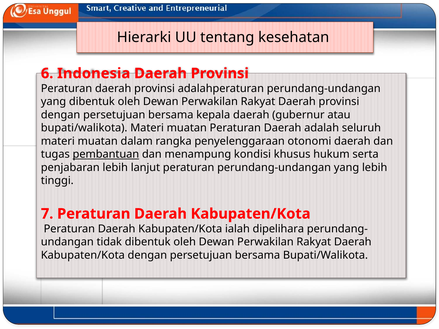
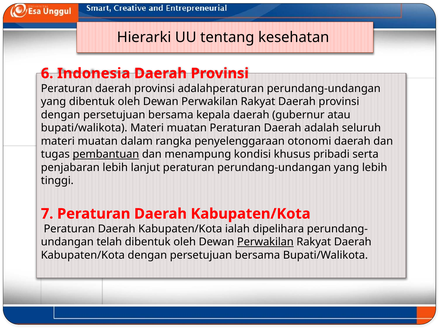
hukum: hukum -> pribadi (331, 154)
tidak: tidak -> telah (109, 242)
Perwakilan underline: none -> present (265, 242)
